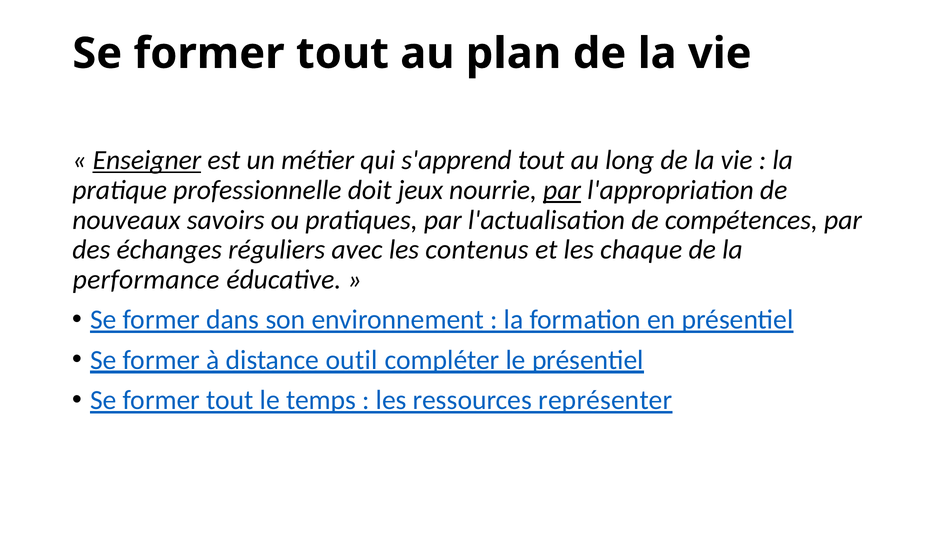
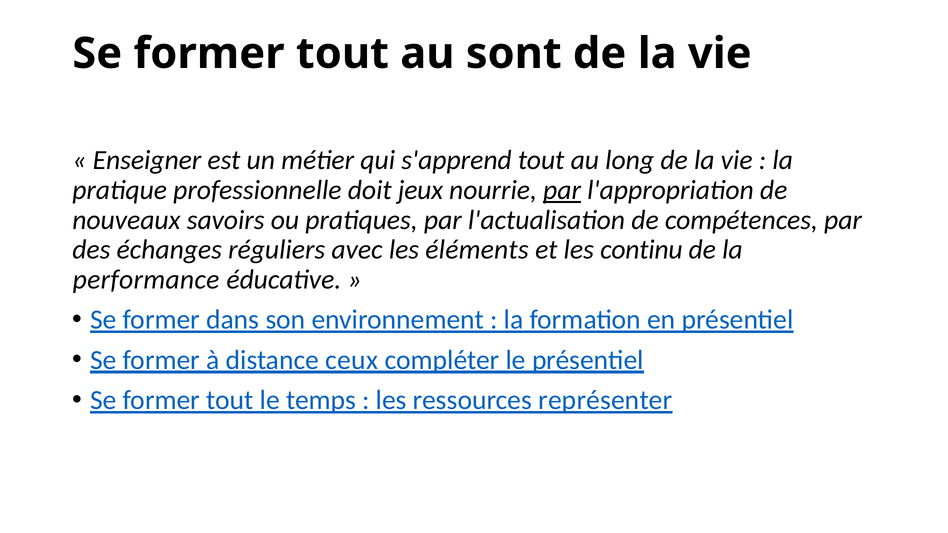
plan: plan -> sont (514, 54)
Enseigner underline: present -> none (147, 160)
contenus: contenus -> éléments (477, 250)
chaque: chaque -> continu (641, 250)
outil: outil -> ceux (352, 360)
